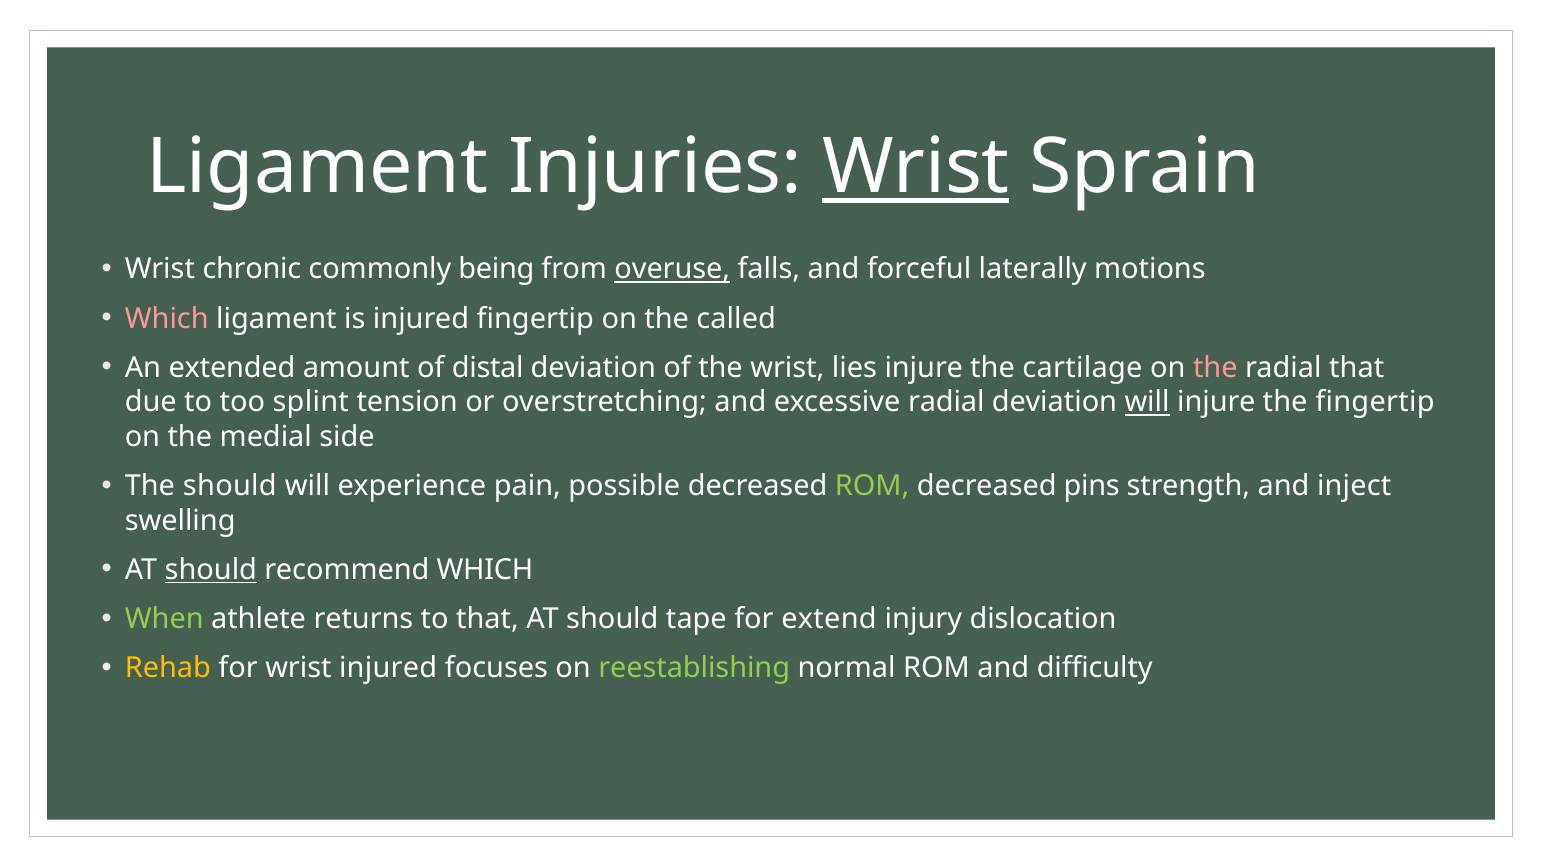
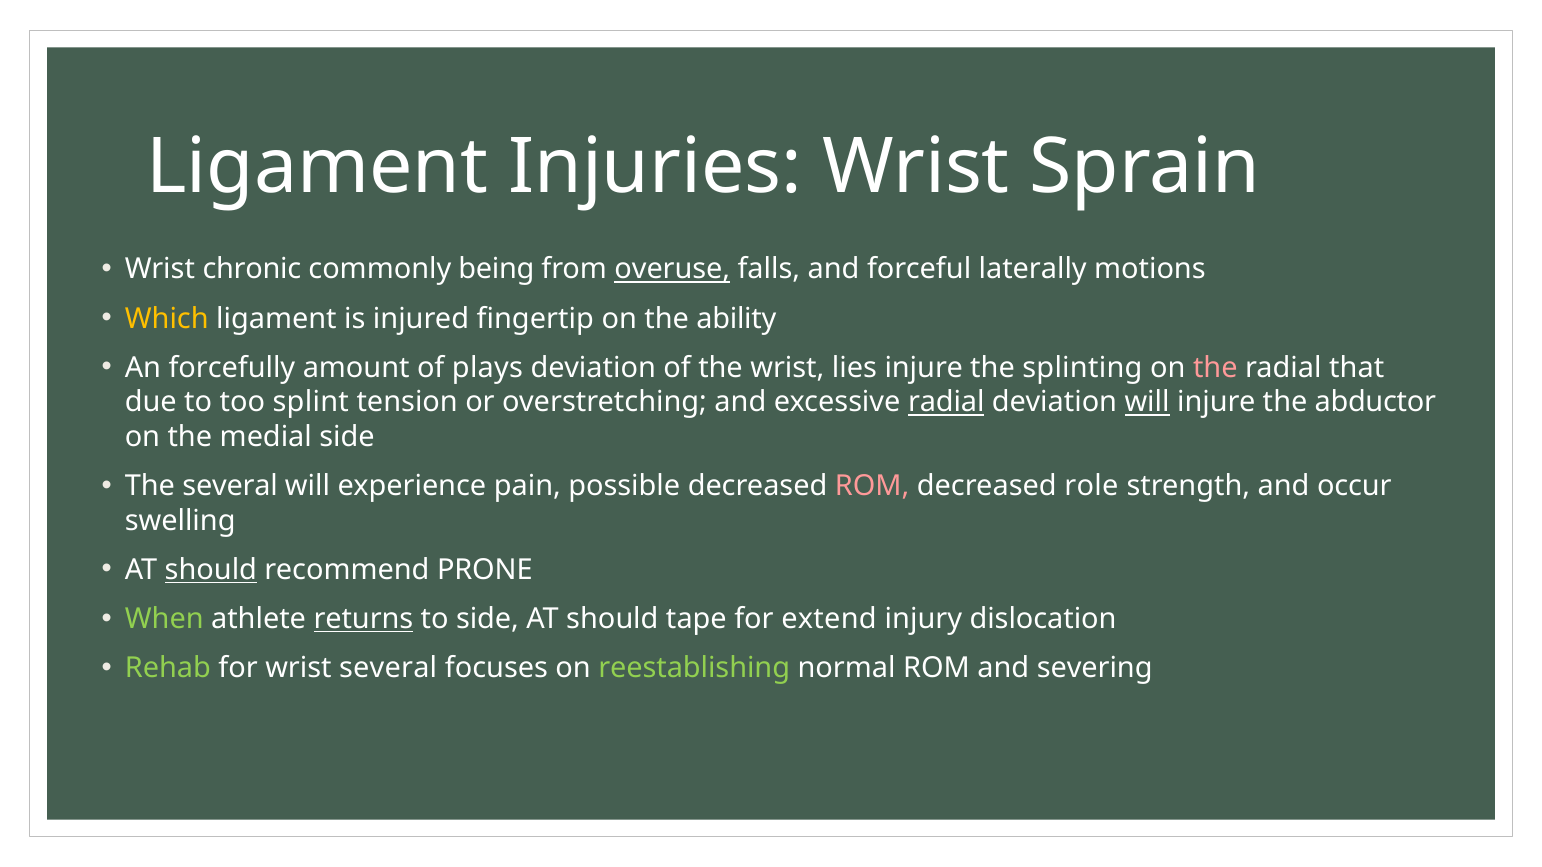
Wrist underline: present -> none (916, 168)
Which colour: pink -> yellow (167, 319)
called: called -> ability (736, 319)
extended: extended -> forcefully (232, 368)
distal: distal -> plays (487, 368)
cartilage: cartilage -> splinting (1082, 368)
radial underline: none -> present (946, 402)
the fingertip: fingertip -> abductor (1375, 402)
The should: should -> several (230, 486)
ROM colour: light green -> pink (872, 486)
pins: pins -> role (1091, 486)
inject: inject -> occur (1354, 486)
recommend WHICH: WHICH -> PRONE (485, 570)
returns underline: none -> present (363, 619)
to that: that -> side (487, 619)
Rehab colour: yellow -> light green (168, 669)
wrist injured: injured -> several (388, 669)
difficulty: difficulty -> severing (1095, 669)
